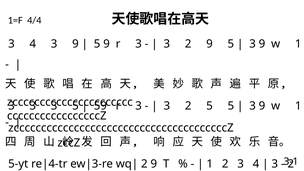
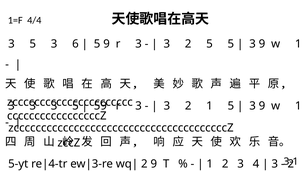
4: 4 -> 5 (33, 44)
9: 9 -> 6 (75, 44)
3 2 9: 9 -> 5 (209, 44)
2 5: 5 -> 1 (209, 106)
